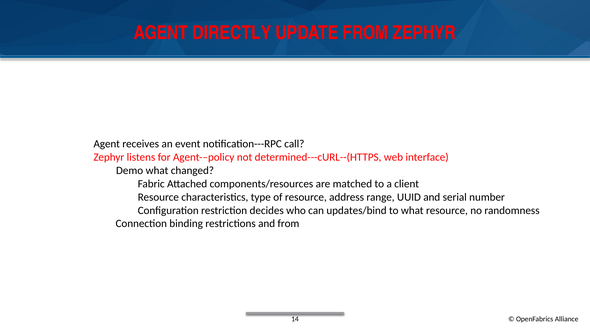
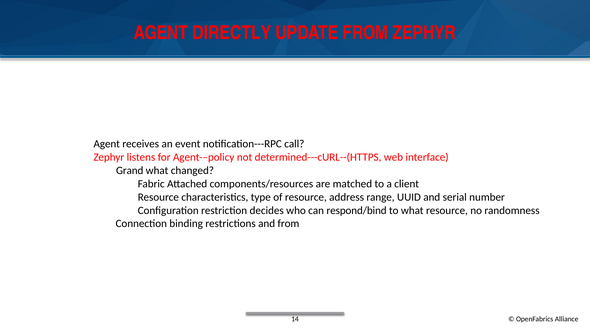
Demo: Demo -> Grand (130, 170)
updates/bind: updates/bind -> respond/bind (357, 210)
